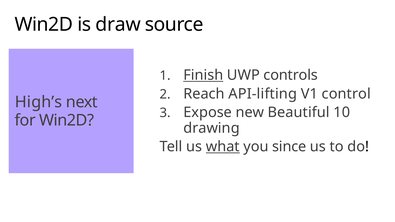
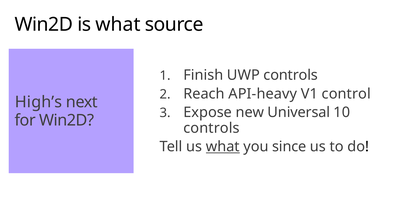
is draw: draw -> what (118, 24)
Finish underline: present -> none (203, 75)
API-lifting: API-lifting -> API-heavy (263, 94)
Beautiful: Beautiful -> Universal (299, 112)
drawing: drawing -> controls (211, 128)
